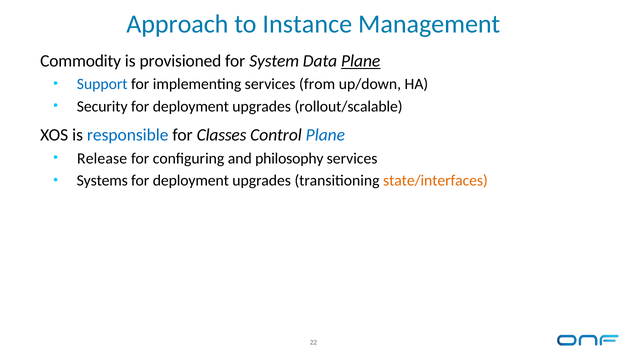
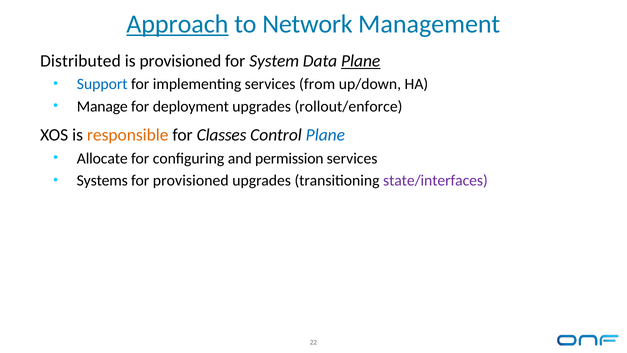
Approach underline: none -> present (177, 24)
Instance: Instance -> Network (307, 24)
Commodity: Commodity -> Distributed (80, 61)
Security: Security -> Manage (102, 106)
rollout/scalable: rollout/scalable -> rollout/enforce (349, 106)
responsible colour: blue -> orange (128, 135)
Release: Release -> Allocate (102, 158)
philosophy: philosophy -> permission (289, 158)
deployment: deployment -> provisioned (191, 181)
state/interfaces colour: orange -> purple (435, 181)
